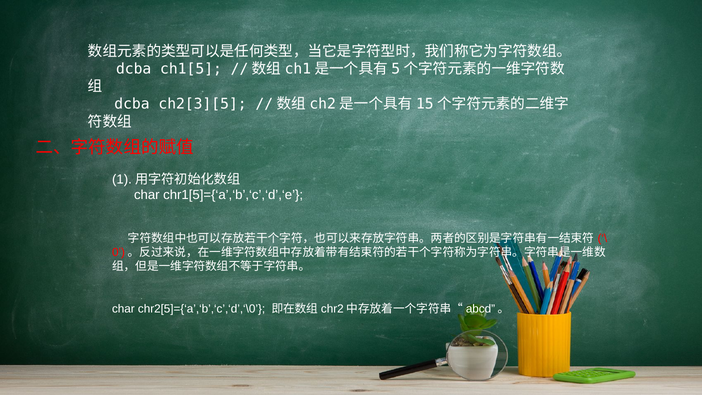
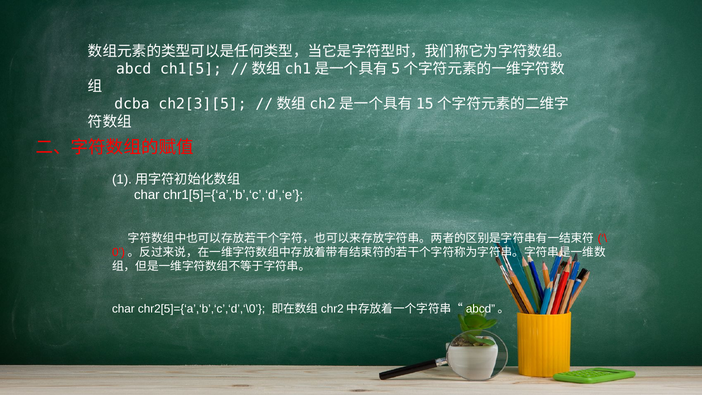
dcba: dcba -> abcd (134, 69)
